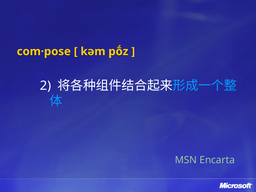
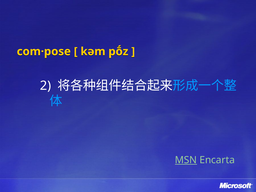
MSN underline: none -> present (186, 160)
